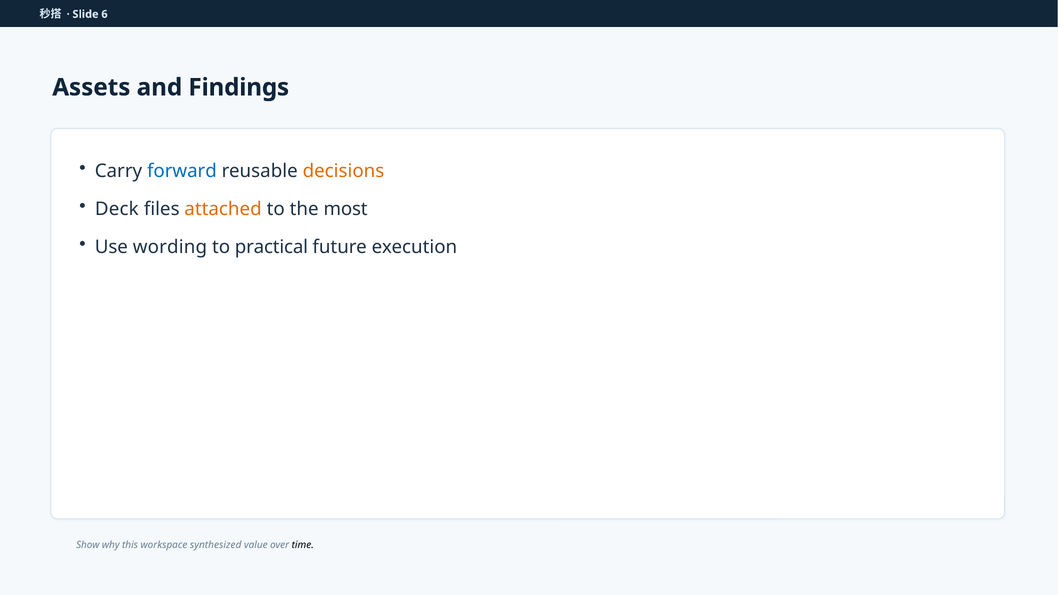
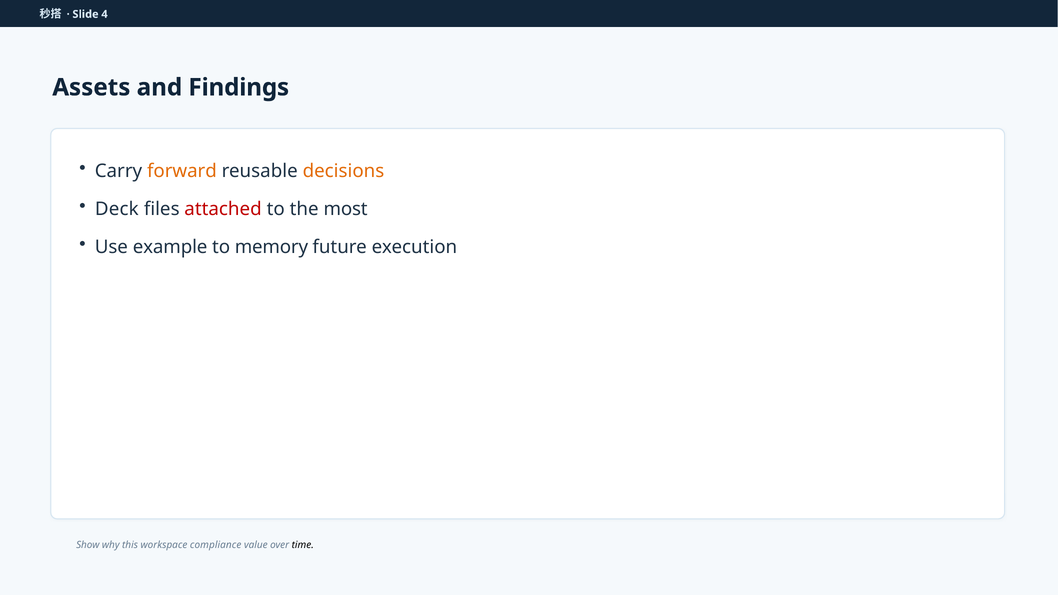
6: 6 -> 4 (104, 14)
forward colour: blue -> orange (182, 171)
attached colour: orange -> red (223, 209)
wording: wording -> example (170, 247)
practical: practical -> memory (271, 247)
synthesized: synthesized -> compliance (216, 545)
